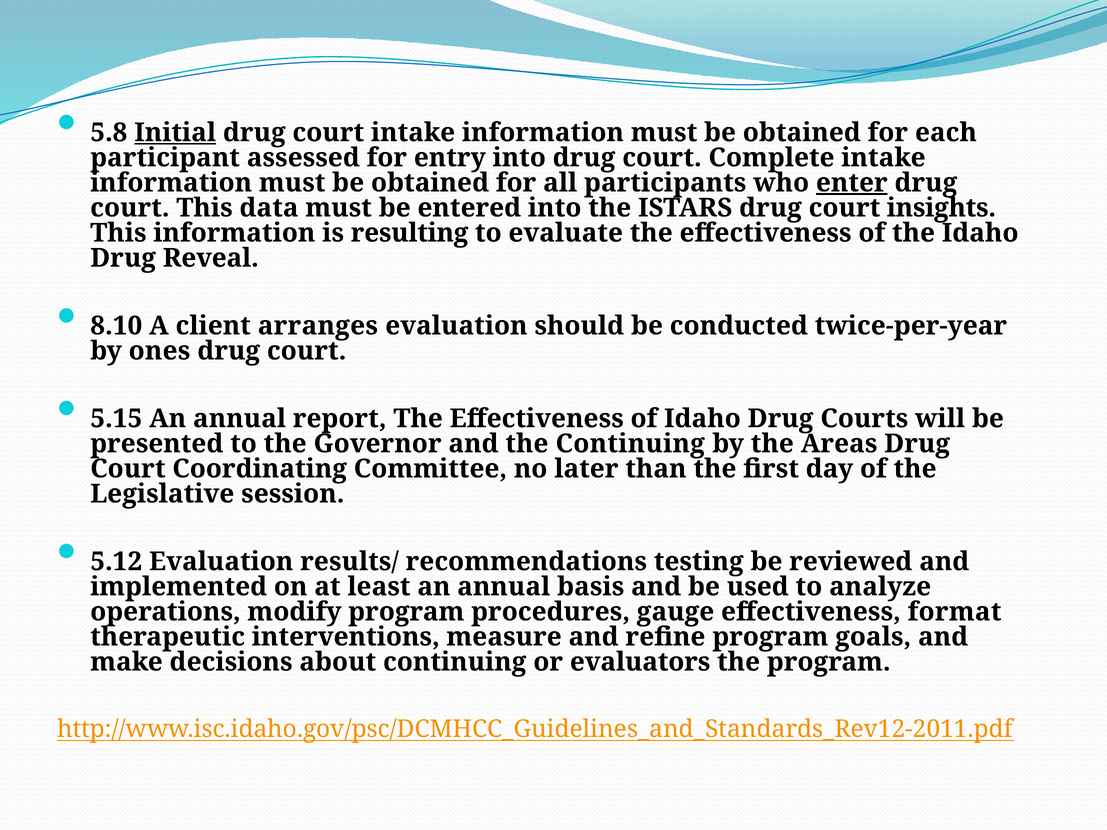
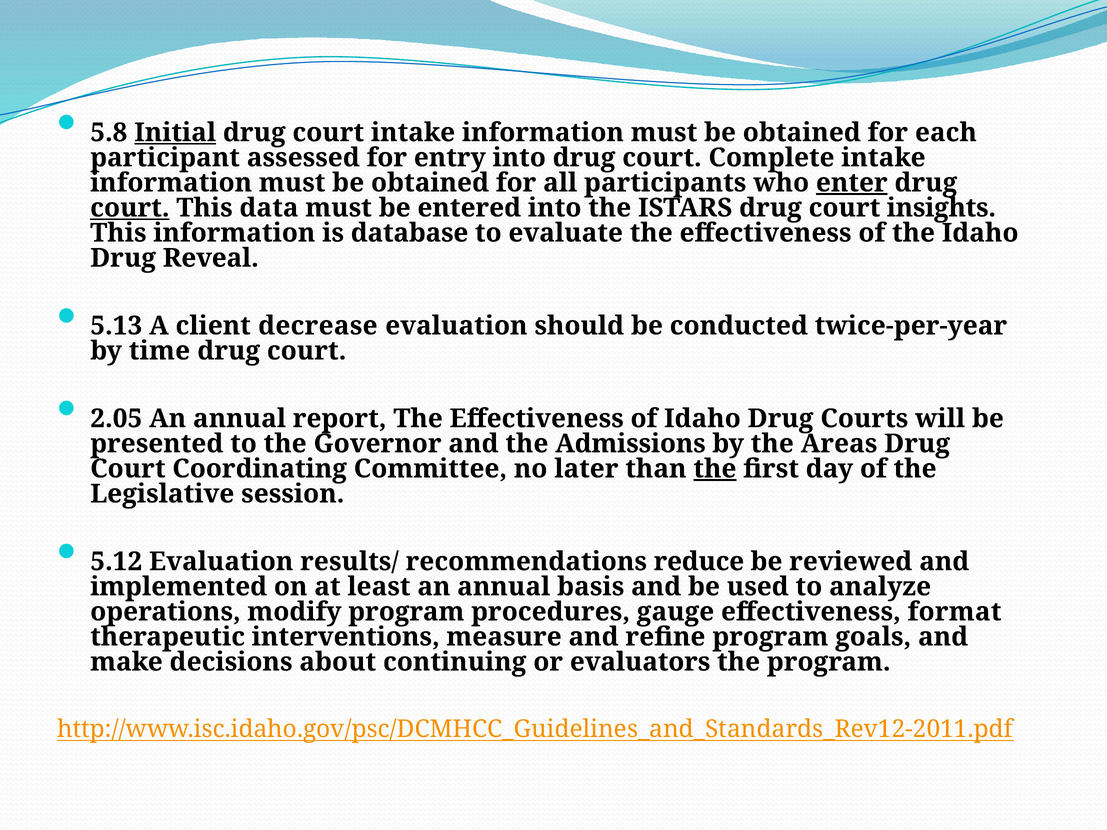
court underline: none -> present (130, 208)
resulting: resulting -> database (410, 233)
8.10: 8.10 -> 5.13 (116, 326)
arranges: arranges -> decrease (318, 326)
ones: ones -> time (159, 351)
5.15: 5.15 -> 2.05 (116, 419)
the Continuing: Continuing -> Admissions (630, 444)
the underline: none -> present (715, 469)
testing: testing -> reduce (699, 562)
